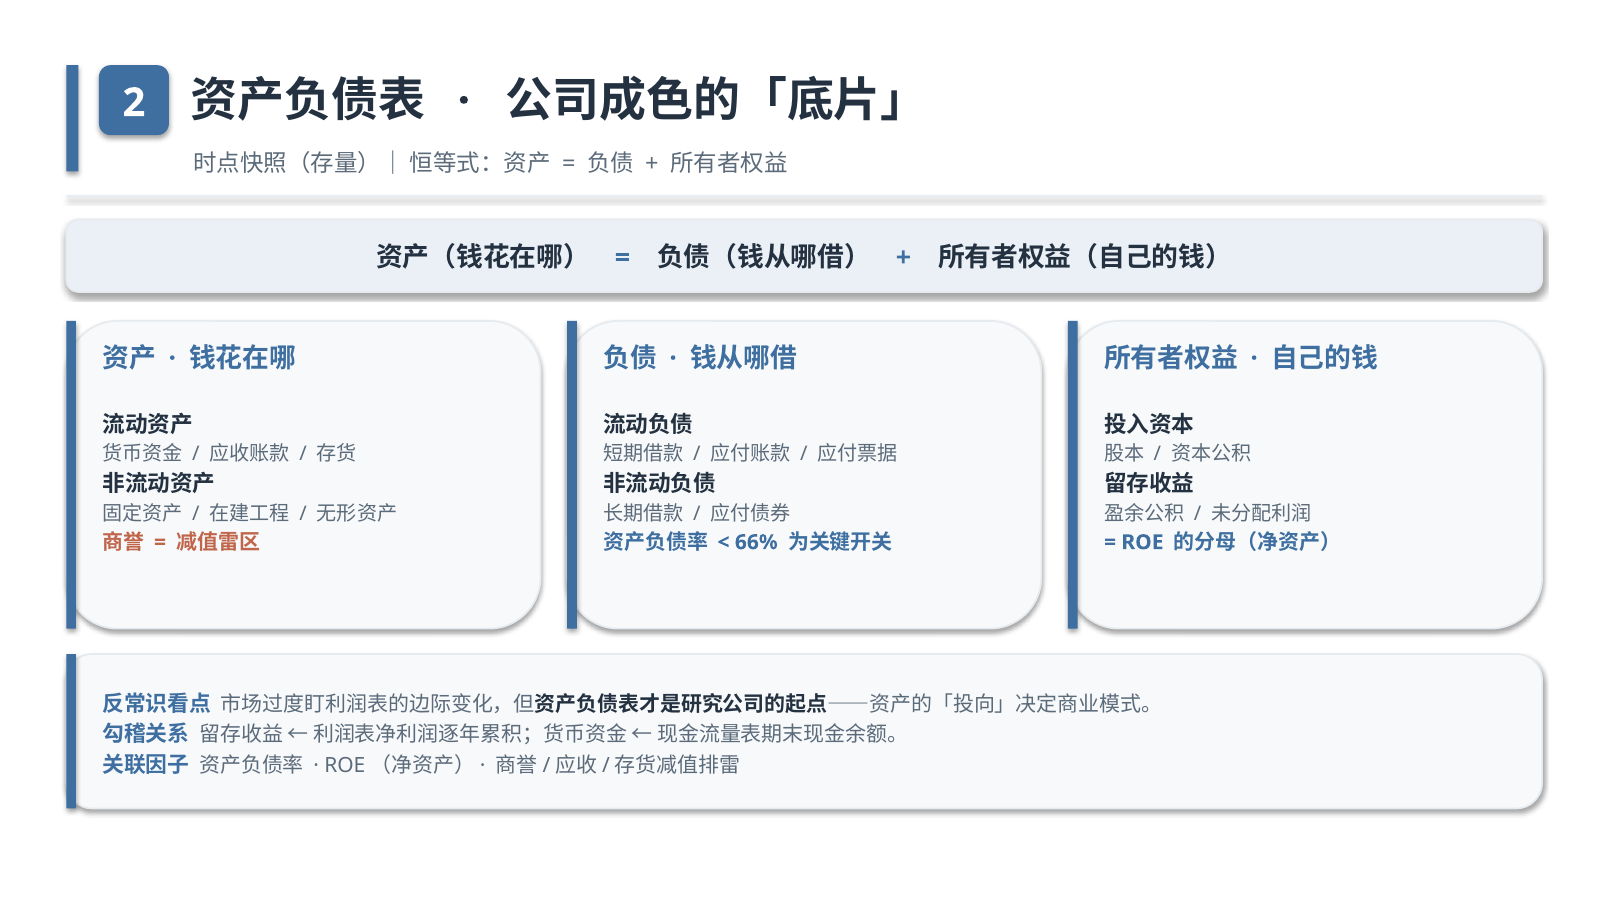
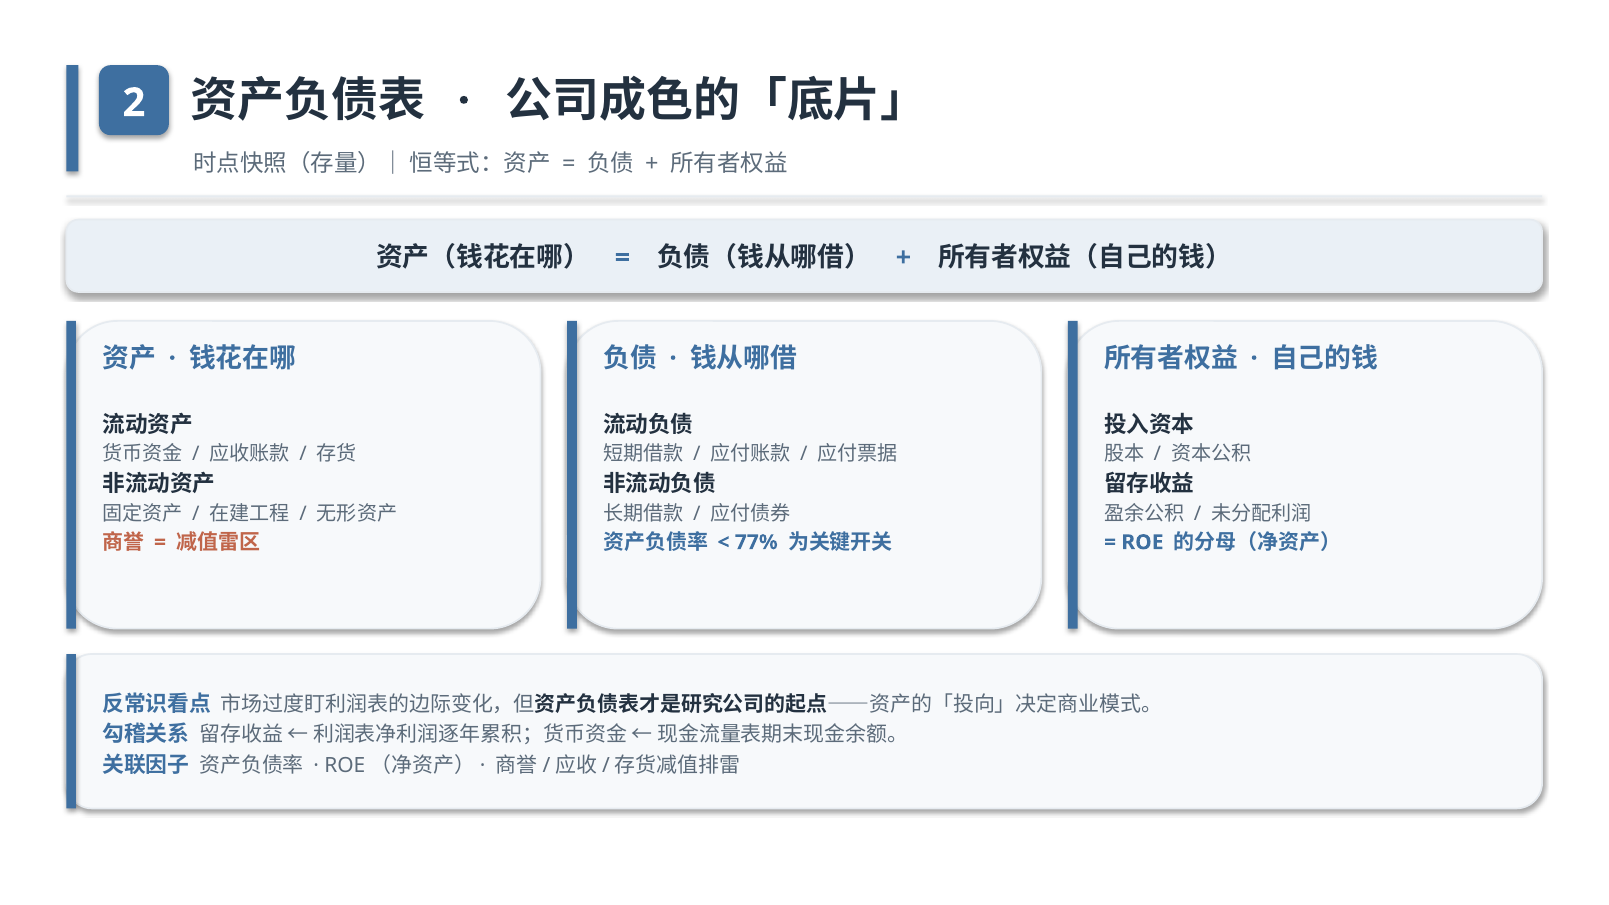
66%: 66% -> 77% (756, 542)
